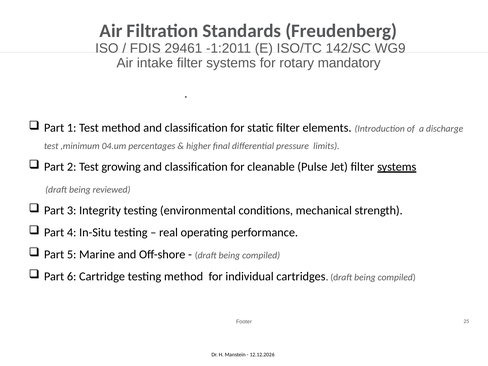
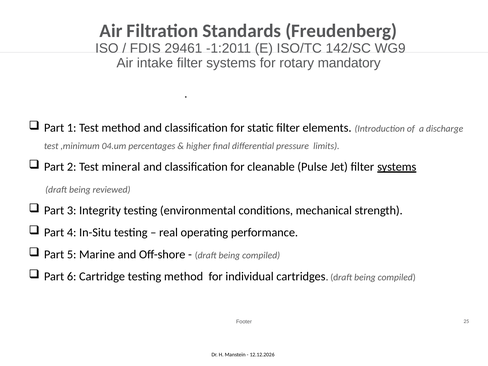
growing: growing -> mineral (121, 167)
